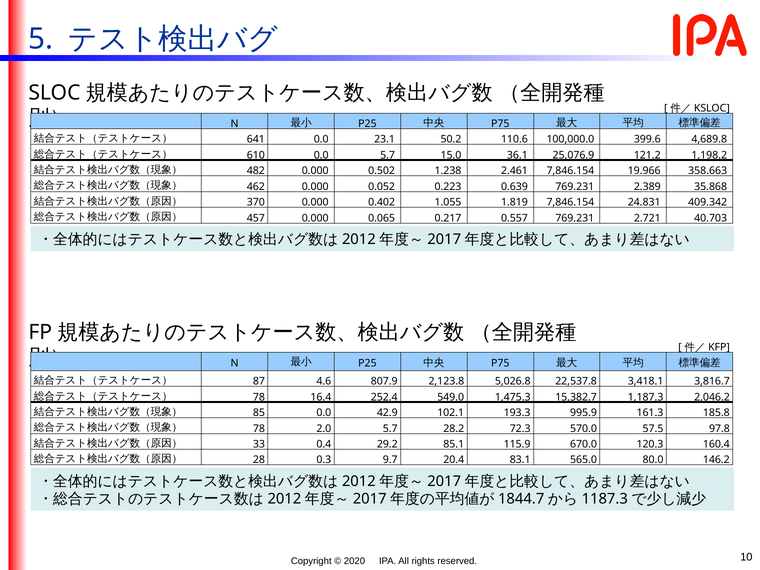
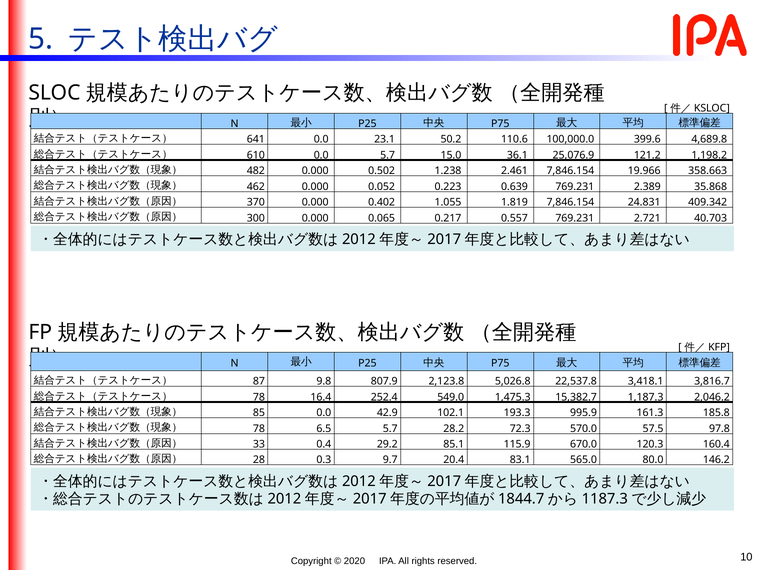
457: 457 -> 300 (256, 218)
4.6: 4.6 -> 9.8 (324, 381)
2.0: 2.0 -> 6.5 (324, 429)
